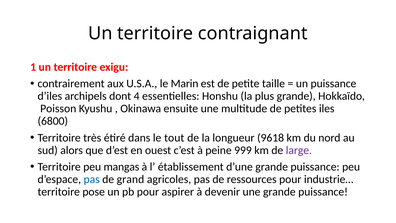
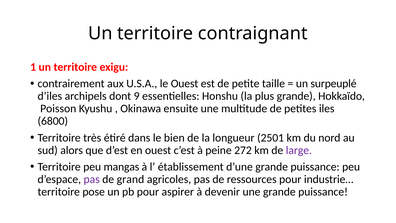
le Marin: Marin -> Ouest (185, 84)
un puissance: puissance -> surpeuplé (334, 84)
4: 4 -> 9 (137, 96)
tout: tout -> bien (174, 138)
9618: 9618 -> 2501 (271, 138)
999: 999 -> 272 (243, 150)
pas colour: blue -> purple (92, 179)
